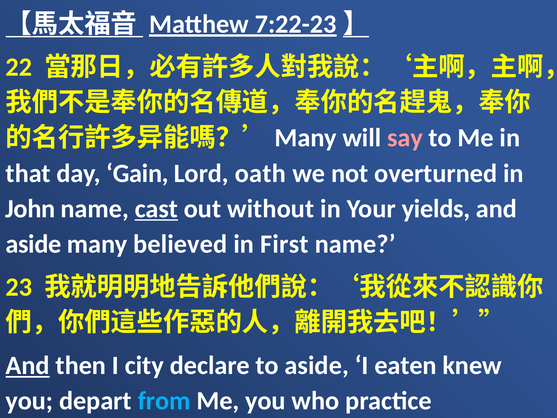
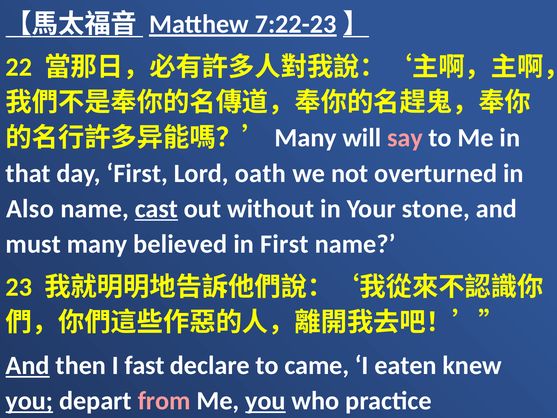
day Gain: Gain -> First (137, 173)
John: John -> Also (30, 209)
yields: yields -> stone (436, 209)
aside: aside -> must (33, 244)
city: city -> fast (144, 365)
to aside: aside -> came (317, 365)
you underline: none -> present (29, 401)
from colour: light blue -> pink (164, 401)
you underline: none -> present (265, 401)
